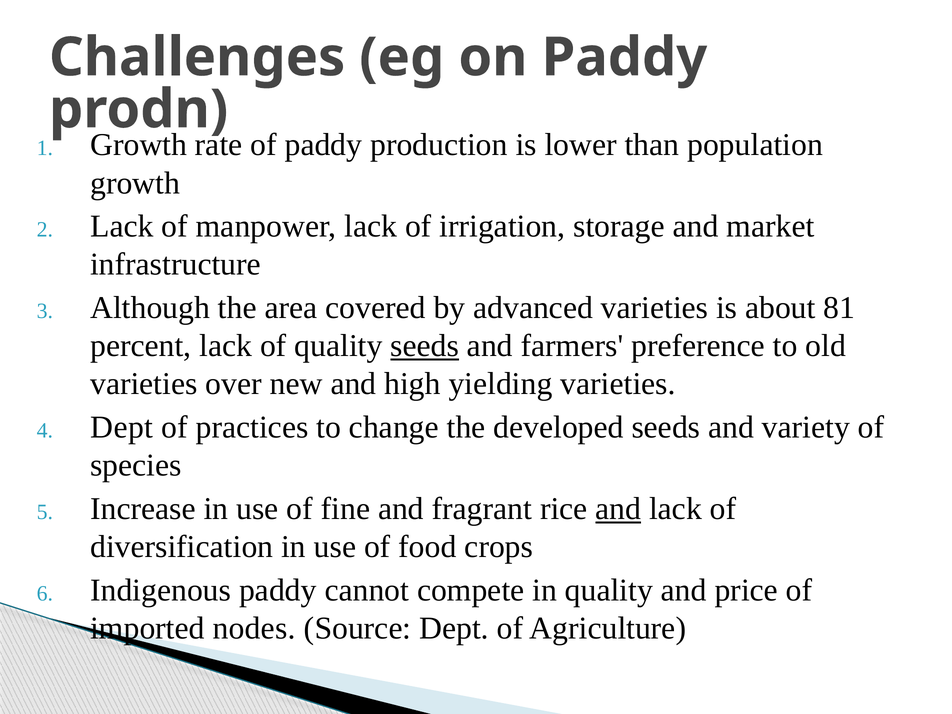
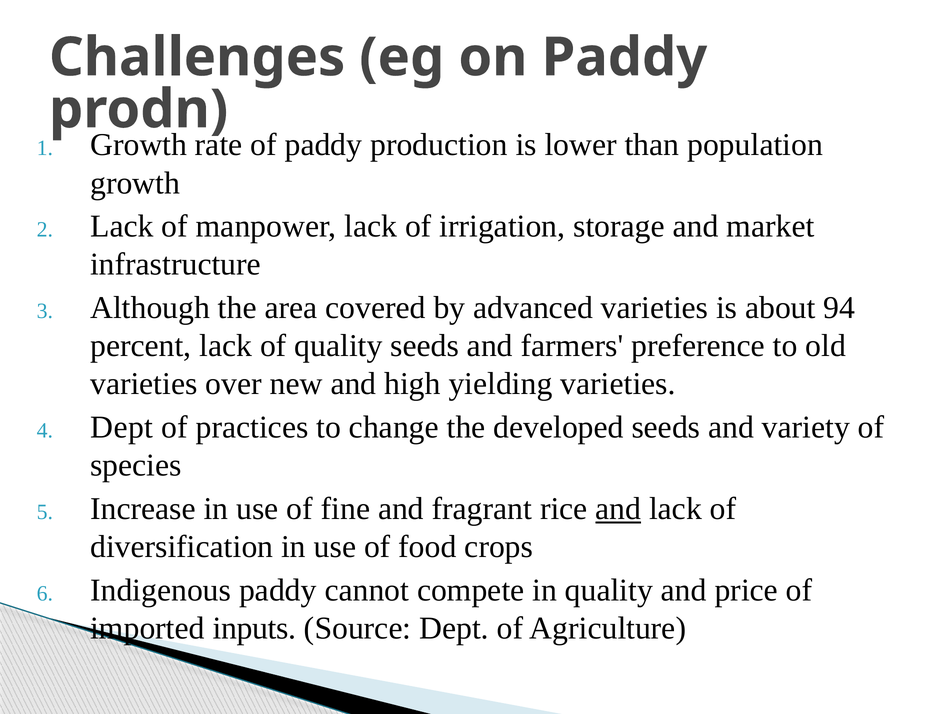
81: 81 -> 94 (839, 308)
seeds underline: present -> none (425, 346)
nodes: nodes -> inputs (254, 628)
